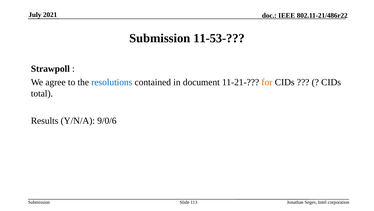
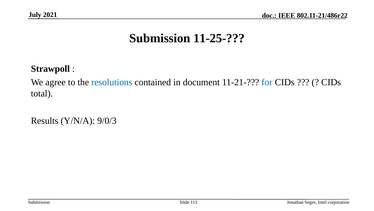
11-53-: 11-53- -> 11-25- (219, 38)
for colour: orange -> blue (267, 82)
9/0/6: 9/0/6 -> 9/0/3 (107, 120)
